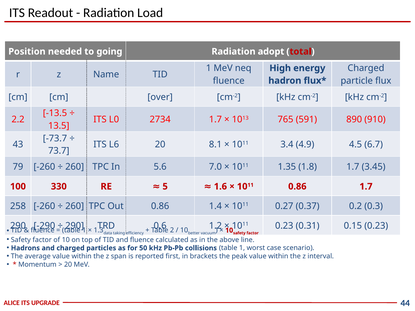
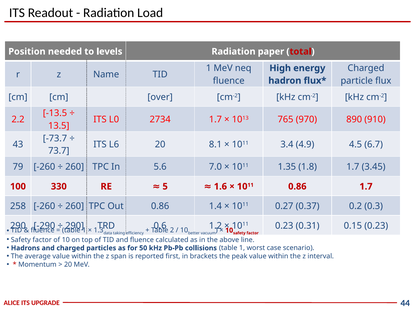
going: going -> levels (109, 52)
adopt: adopt -> paper (271, 52)
591: 591 -> 970 (306, 120)
